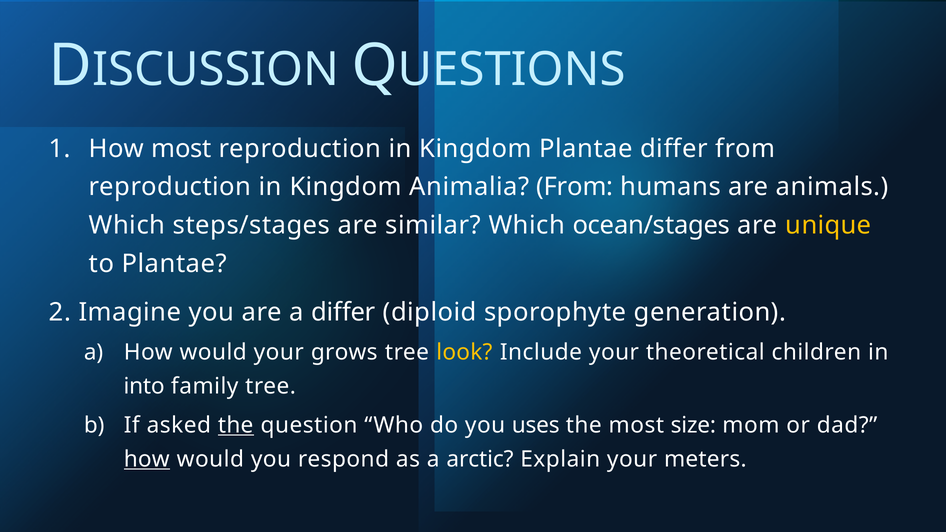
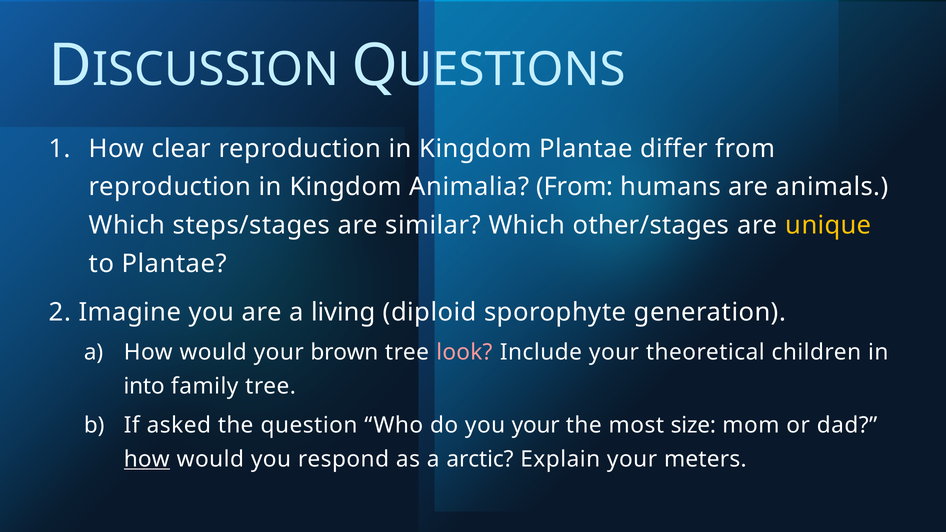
How most: most -> clear (181, 149)
ocean/stages: ocean/stages -> other/stages (651, 225)
a differ: differ -> living (343, 312)
grows: grows -> brown (344, 353)
look colour: yellow -> pink (464, 353)
the underline: present -> none (236, 425)
you uses: uses -> your (536, 425)
